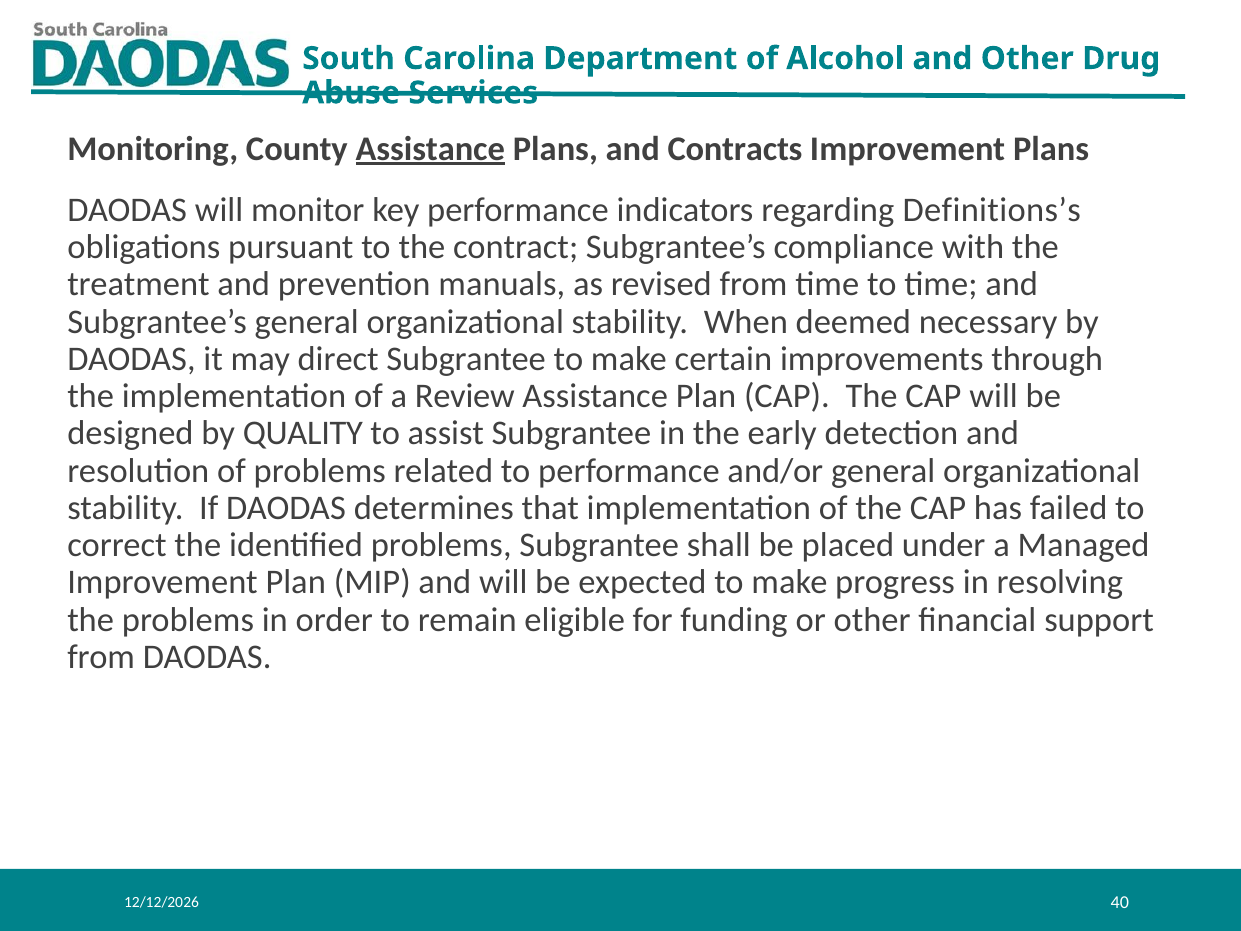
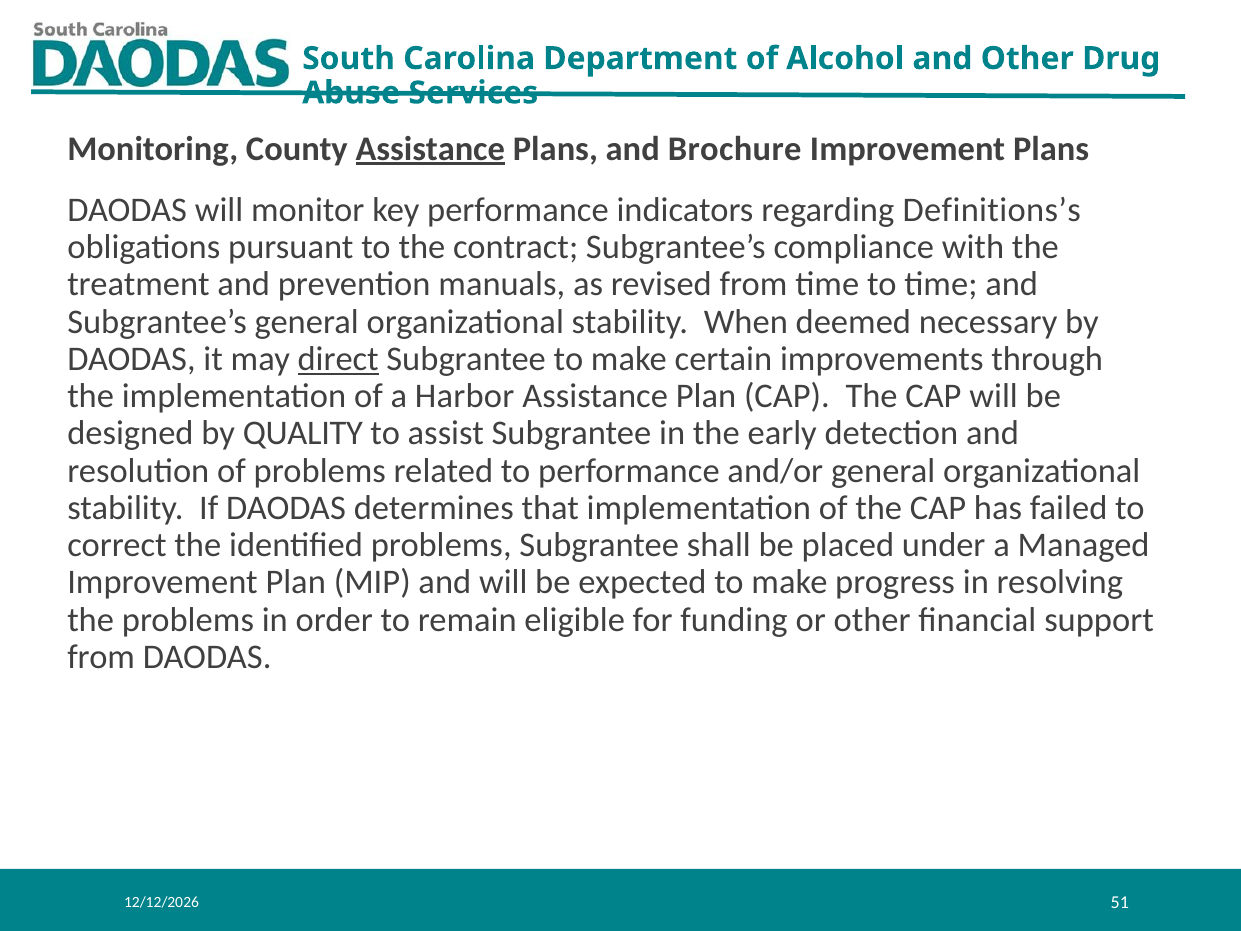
Contracts: Contracts -> Brochure (735, 149)
direct underline: none -> present (338, 359)
Review: Review -> Harbor (465, 396)
40: 40 -> 51 (1120, 903)
